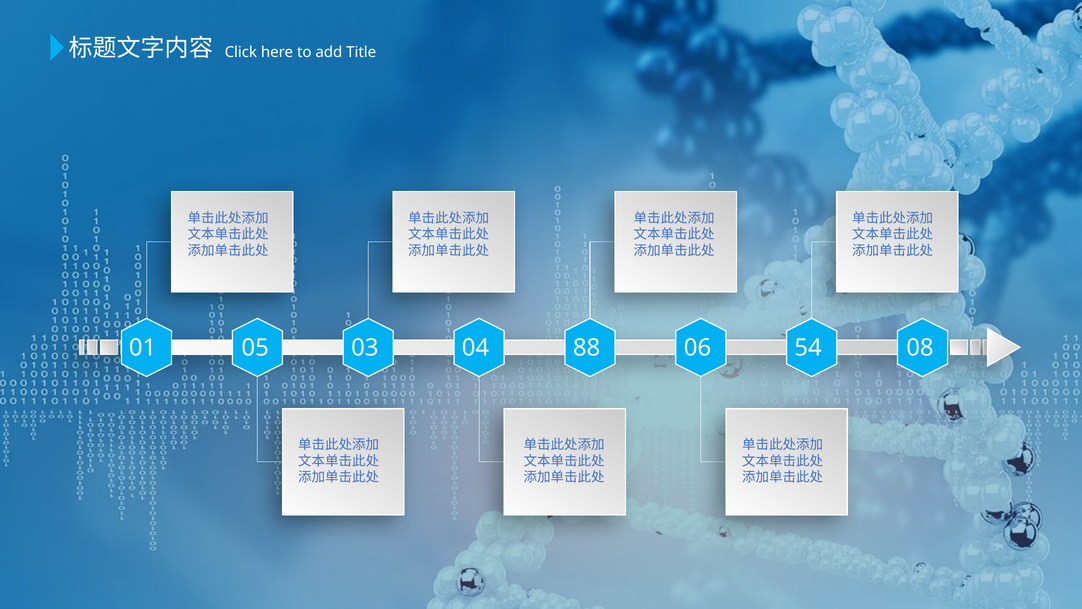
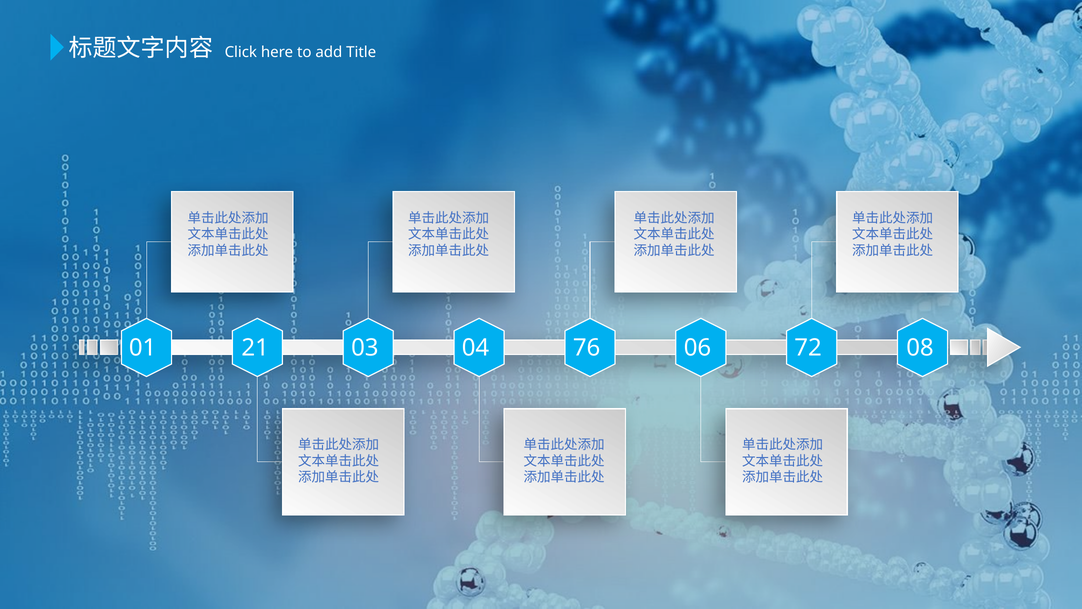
05: 05 -> 21 (255, 348)
88: 88 -> 76 (587, 348)
54: 54 -> 72 (808, 348)
